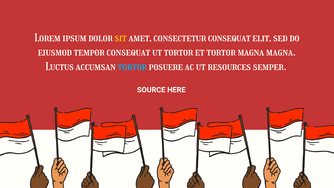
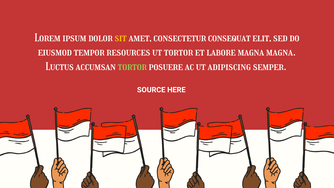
tempor consequat: consequat -> resources (128, 52)
et tortor: tortor -> labore (221, 52)
tortor colour: light blue -> light green (132, 67)
resources: resources -> adipiscing (229, 67)
